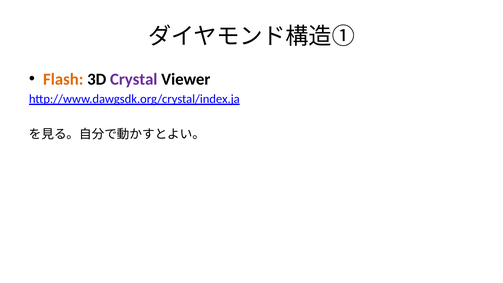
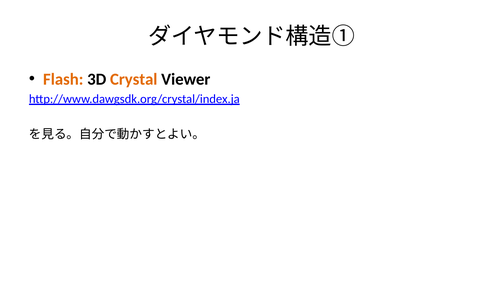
Crystal colour: purple -> orange (134, 79)
